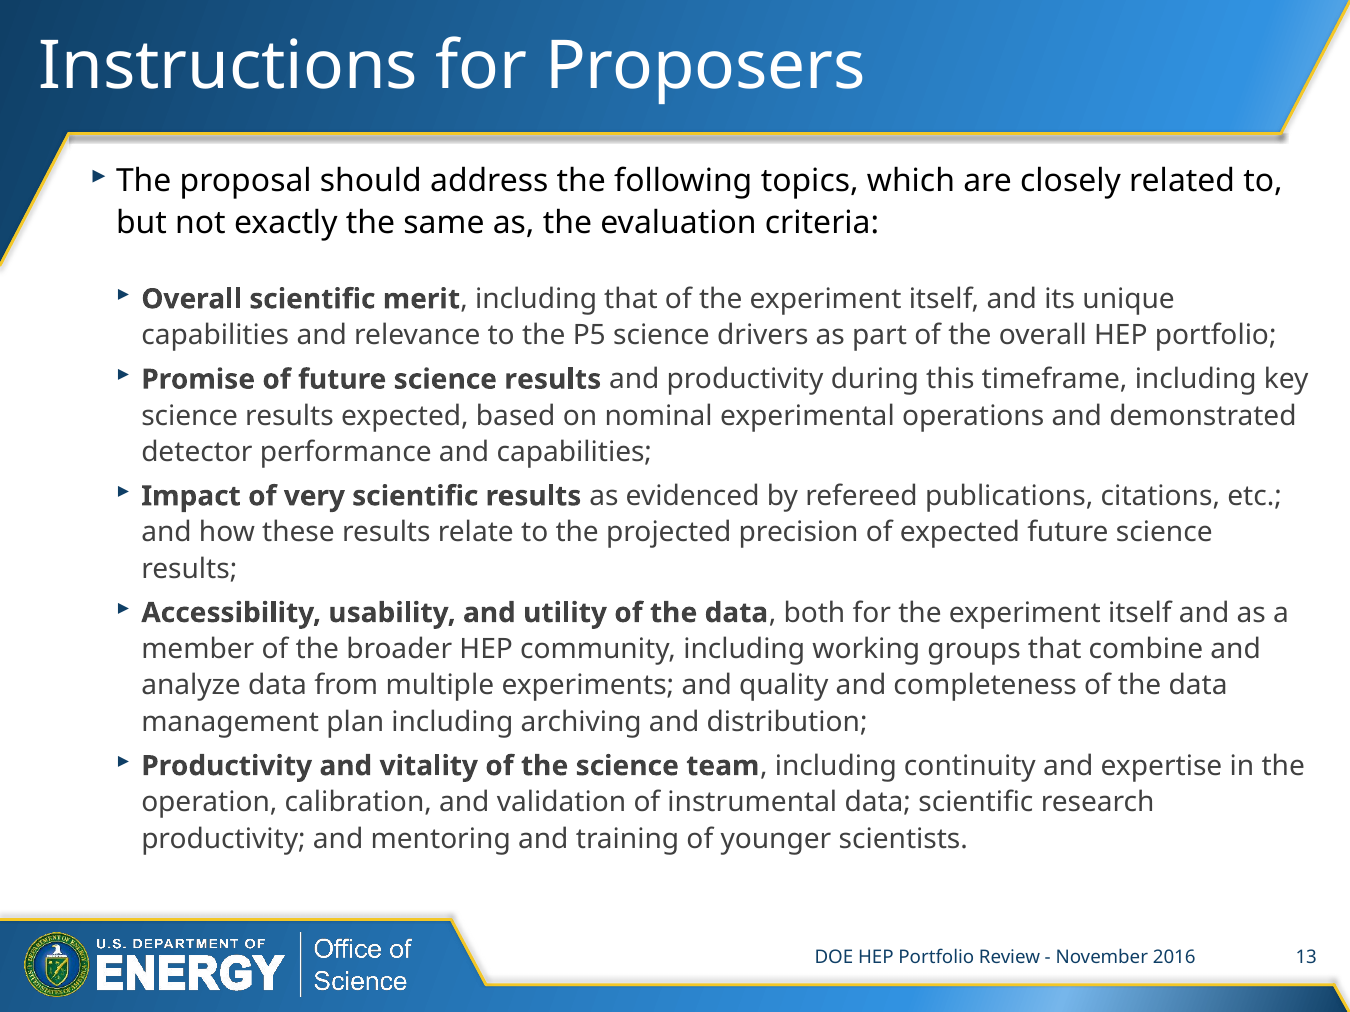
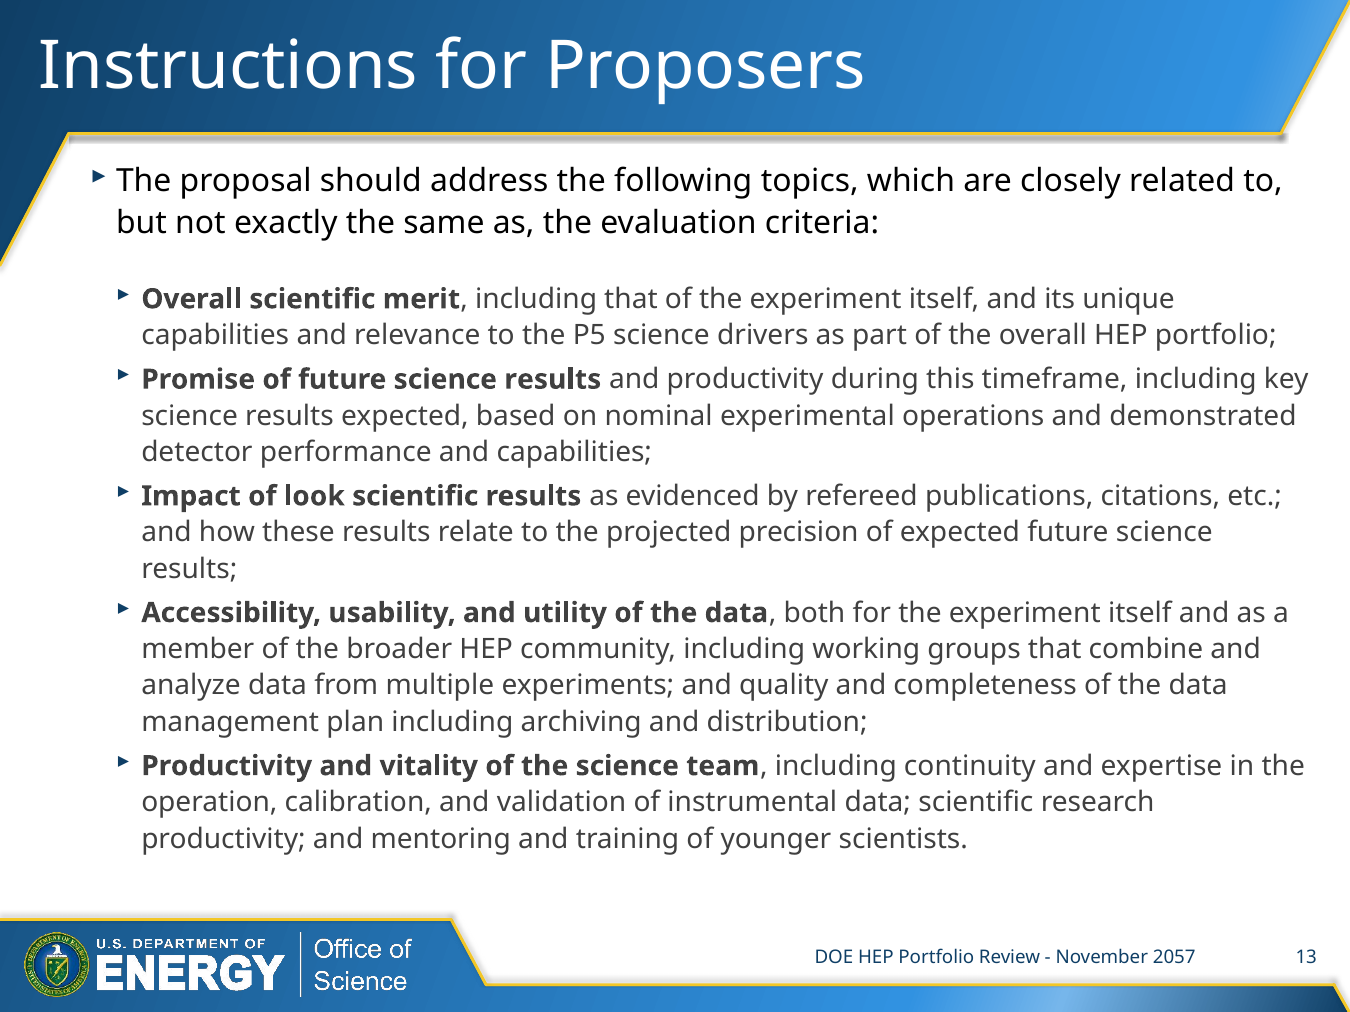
very: very -> look (314, 496)
2016: 2016 -> 2057 (1174, 958)
